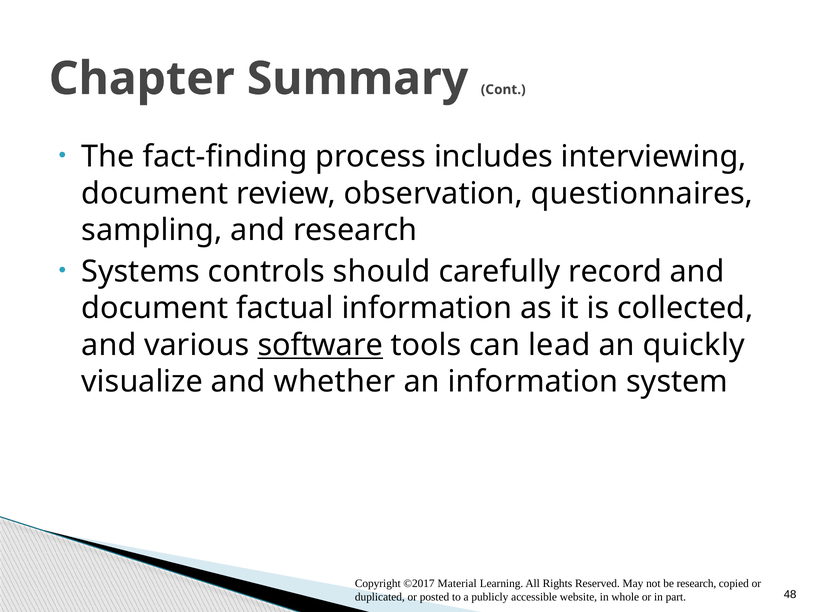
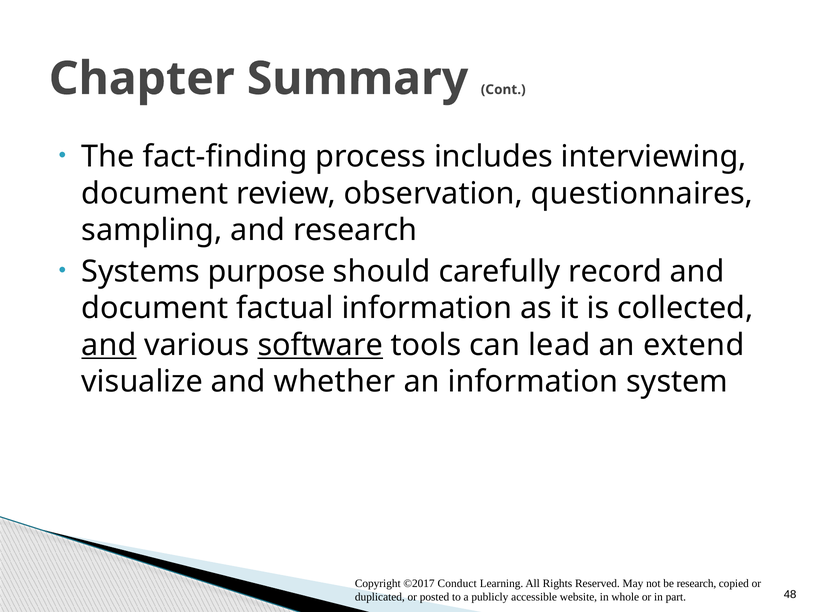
controls: controls -> purpose (267, 272)
and underline: none -> present (109, 345)
quickly: quickly -> extend (694, 345)
Material: Material -> Conduct (457, 583)
